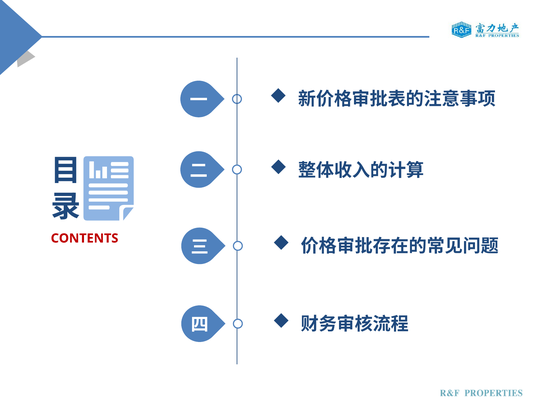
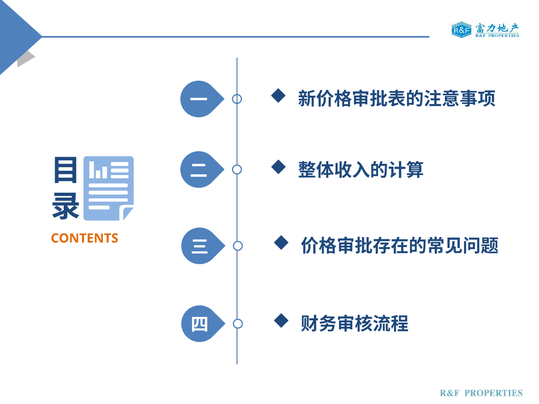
CONTENTS colour: red -> orange (85, 238)
